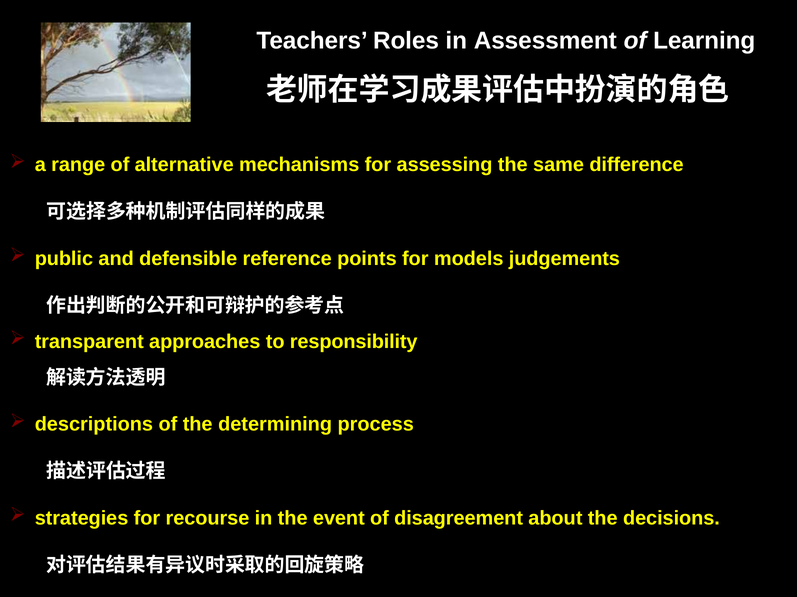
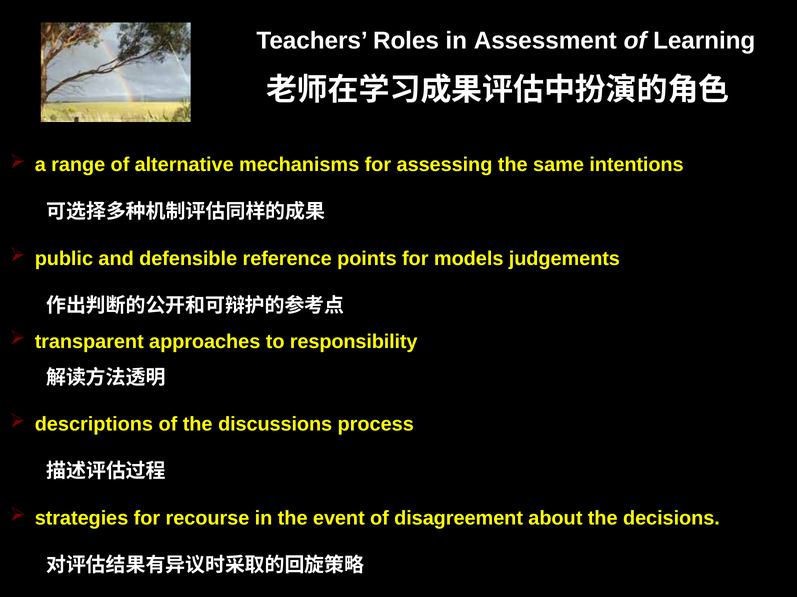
difference: difference -> intentions (637, 165)
determining: determining -> discussions (275, 425)
